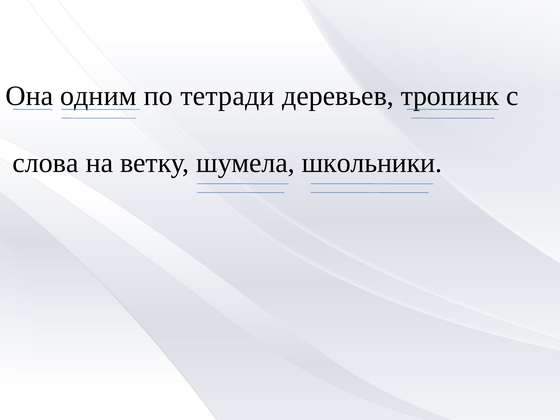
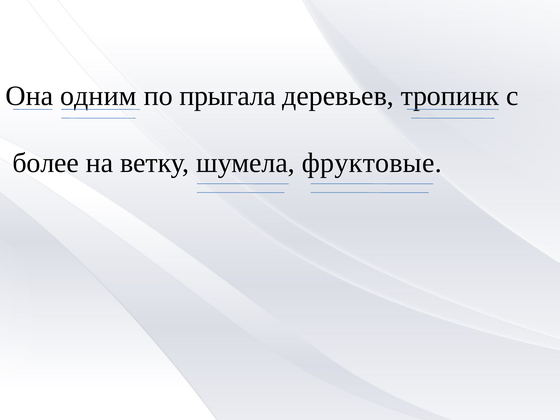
тетради: тетради -> прыгала (228, 96)
слова: слова -> более (46, 163)
школьники: школьники -> фруктовые (372, 163)
